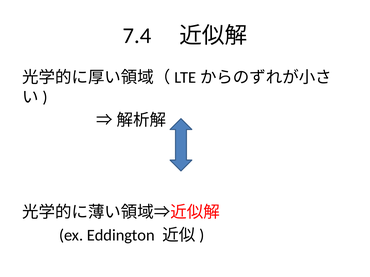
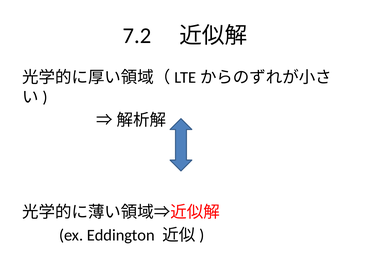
7.4: 7.4 -> 7.2 (137, 36)
